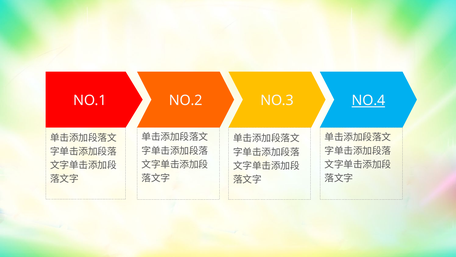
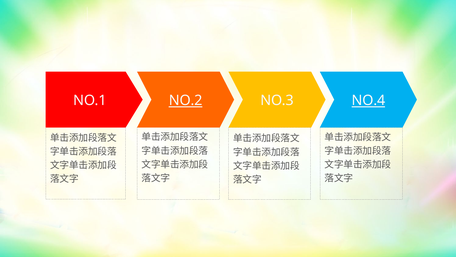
NO.2 underline: none -> present (186, 100)
